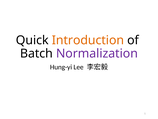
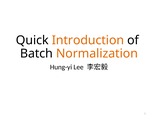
Normalization colour: purple -> orange (97, 53)
